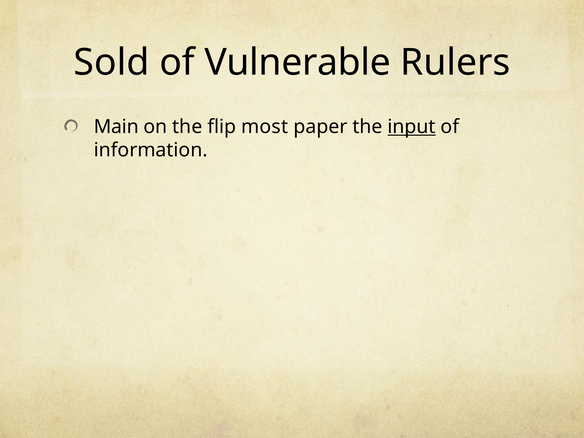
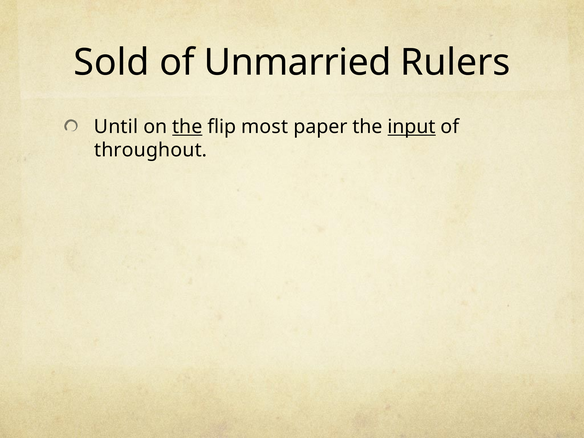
Vulnerable: Vulnerable -> Unmarried (298, 62)
Main: Main -> Until (116, 127)
the underline: none -> present (187, 127)
information: information -> throughout (151, 150)
